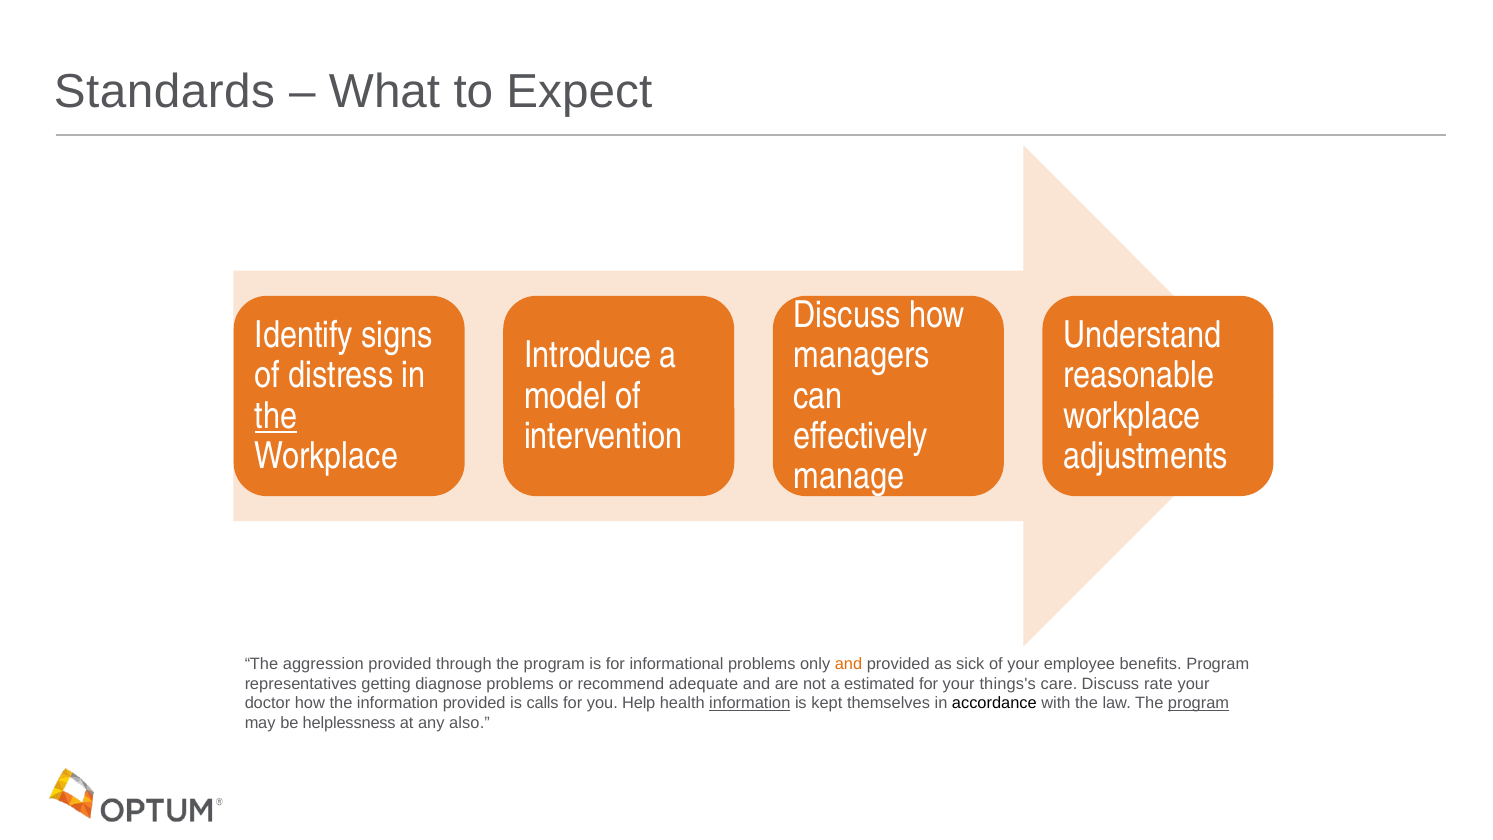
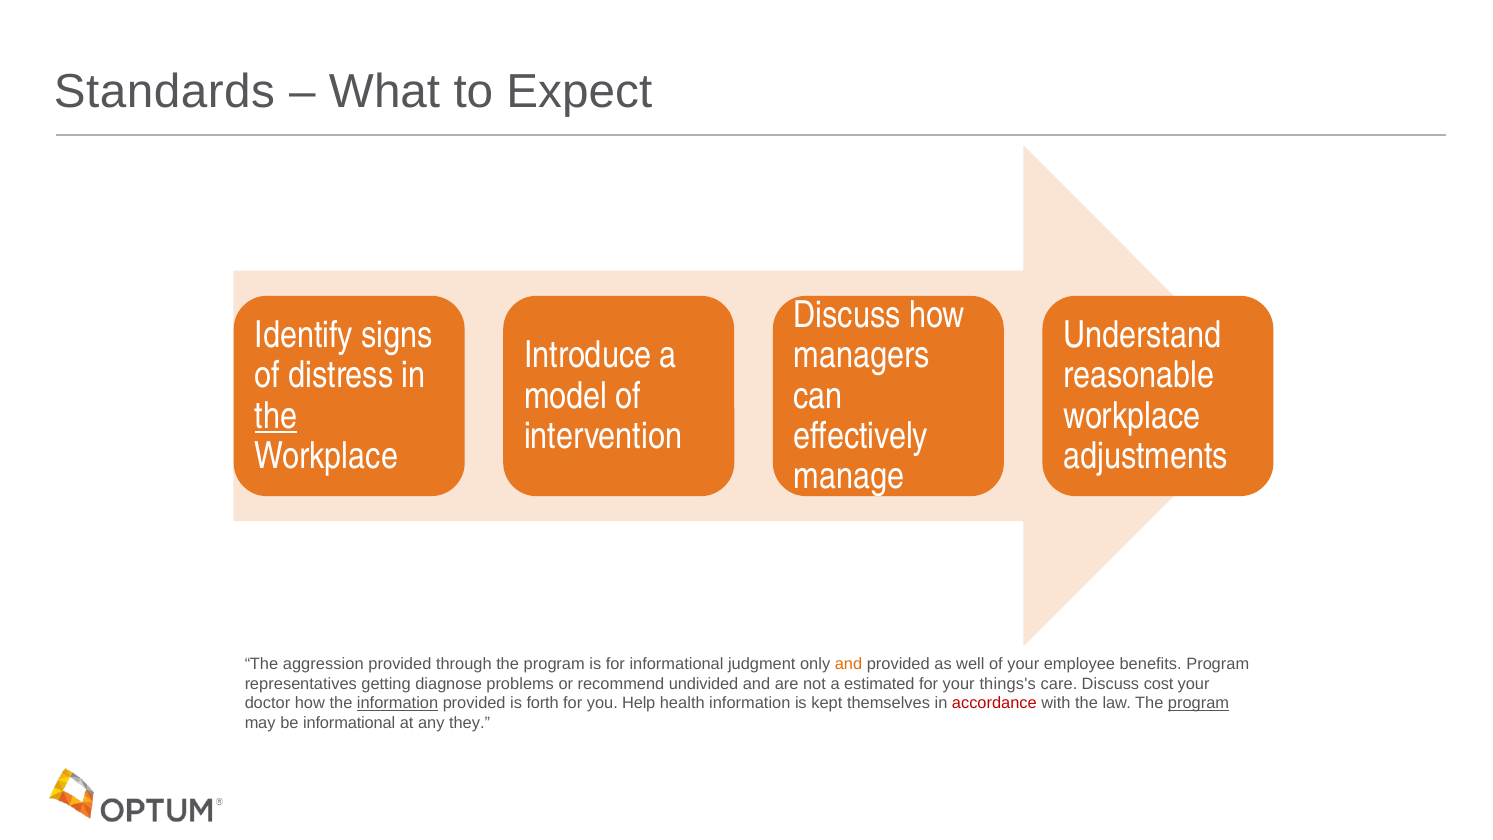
informational problems: problems -> judgment (762, 664)
sick: sick -> well (970, 664)
adequate: adequate -> undivided (704, 684)
rate: rate -> cost (1159, 684)
information underline: none -> present (398, 703)
calls: calls -> forth (543, 703)
information underline: present -> none (750, 703)
accordance colour: black -> red (994, 703)
be helplessness: helplessness -> informational (349, 723)
also: also -> they (470, 723)
